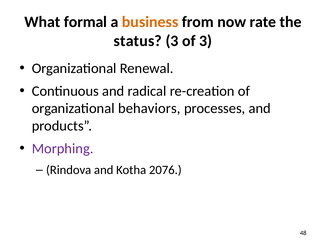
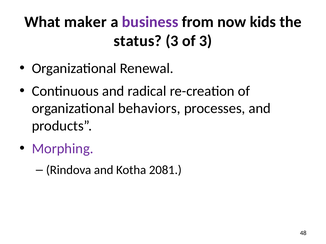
formal: formal -> maker (85, 22)
business colour: orange -> purple (150, 22)
rate: rate -> kids (263, 22)
2076: 2076 -> 2081 (165, 170)
